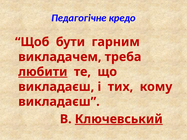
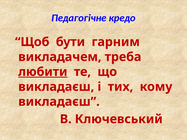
Ключевський underline: present -> none (119, 119)
